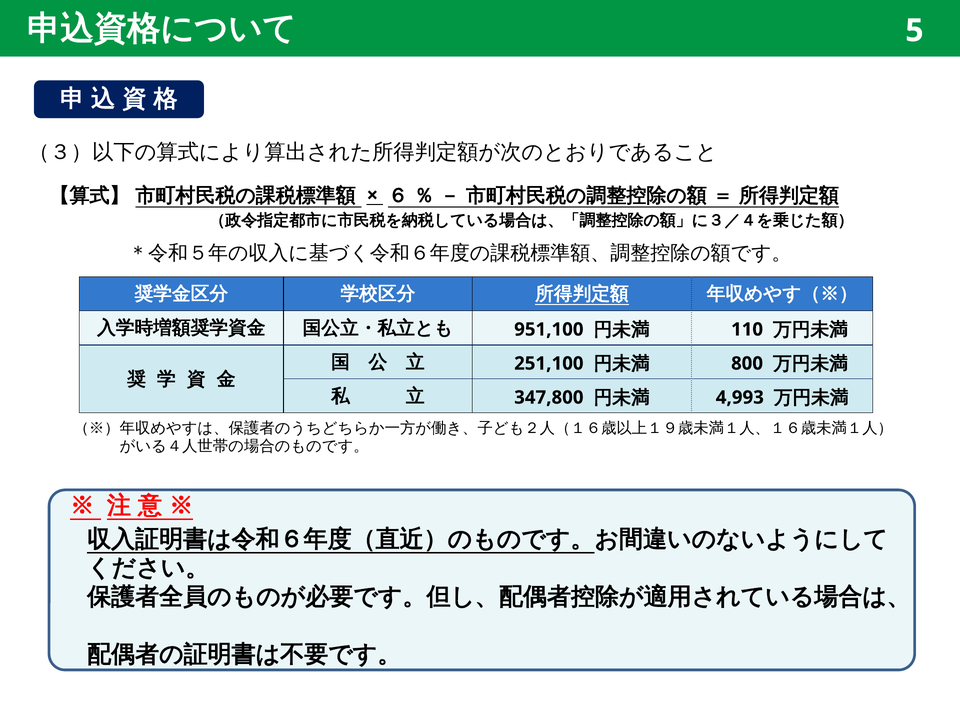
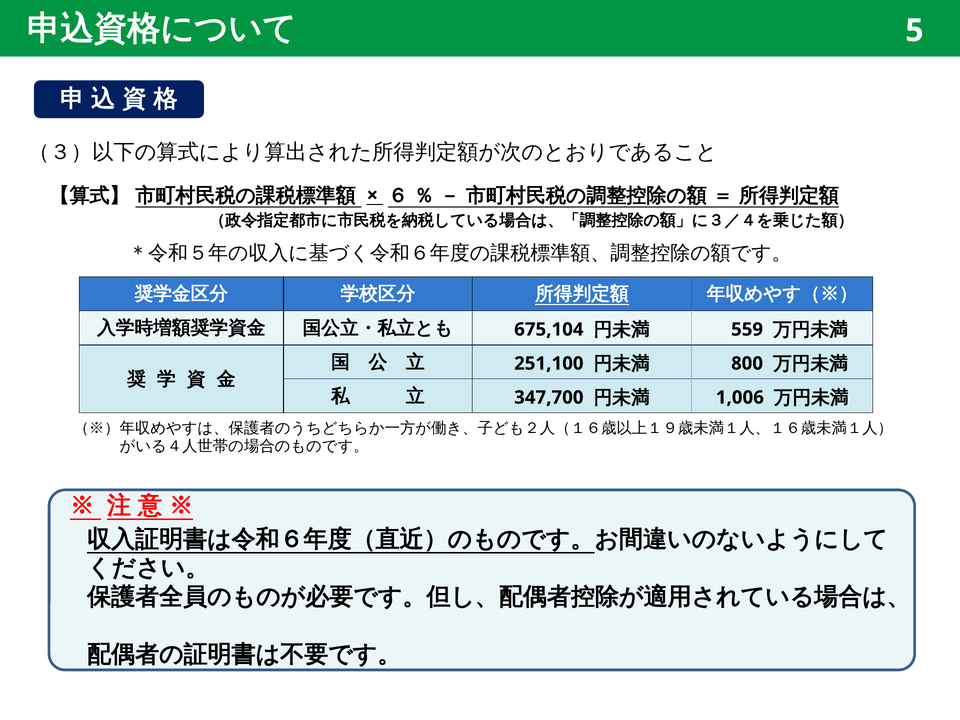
951,100: 951,100 -> 675,104 (549, 329)
110: 110 -> 559 (747, 329)
347,800: 347,800 -> 347,700 (549, 397)
4,993: 4,993 -> 1,006 (740, 397)
